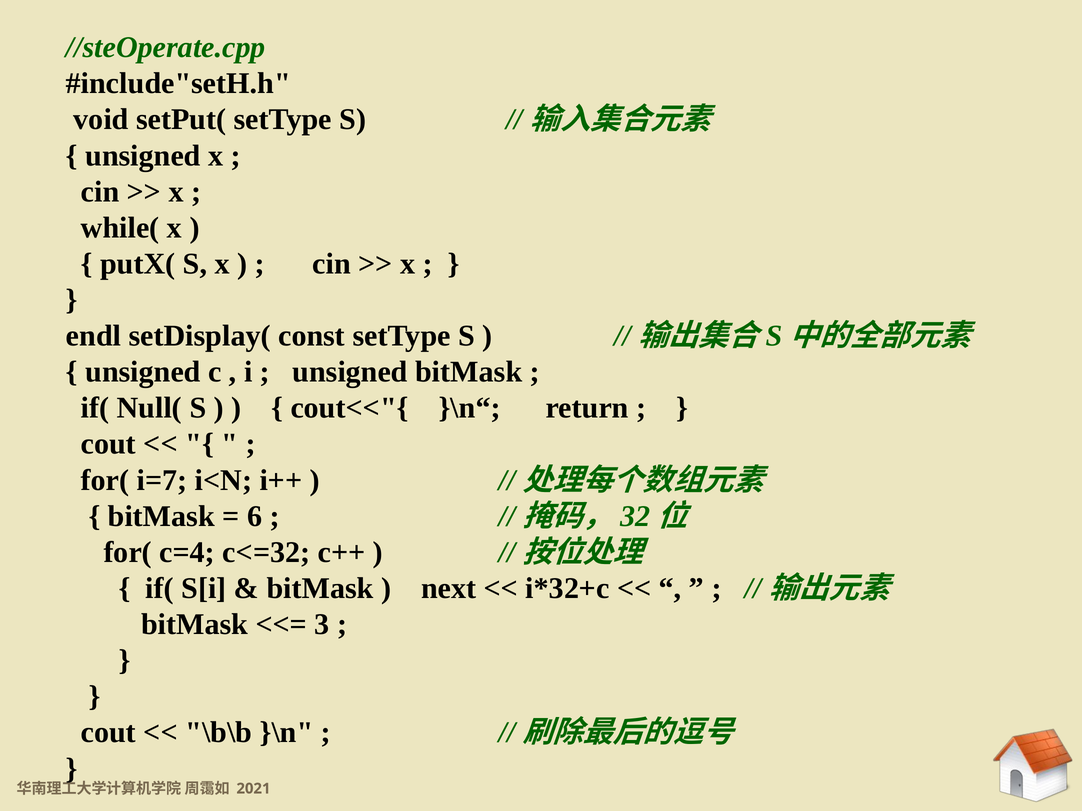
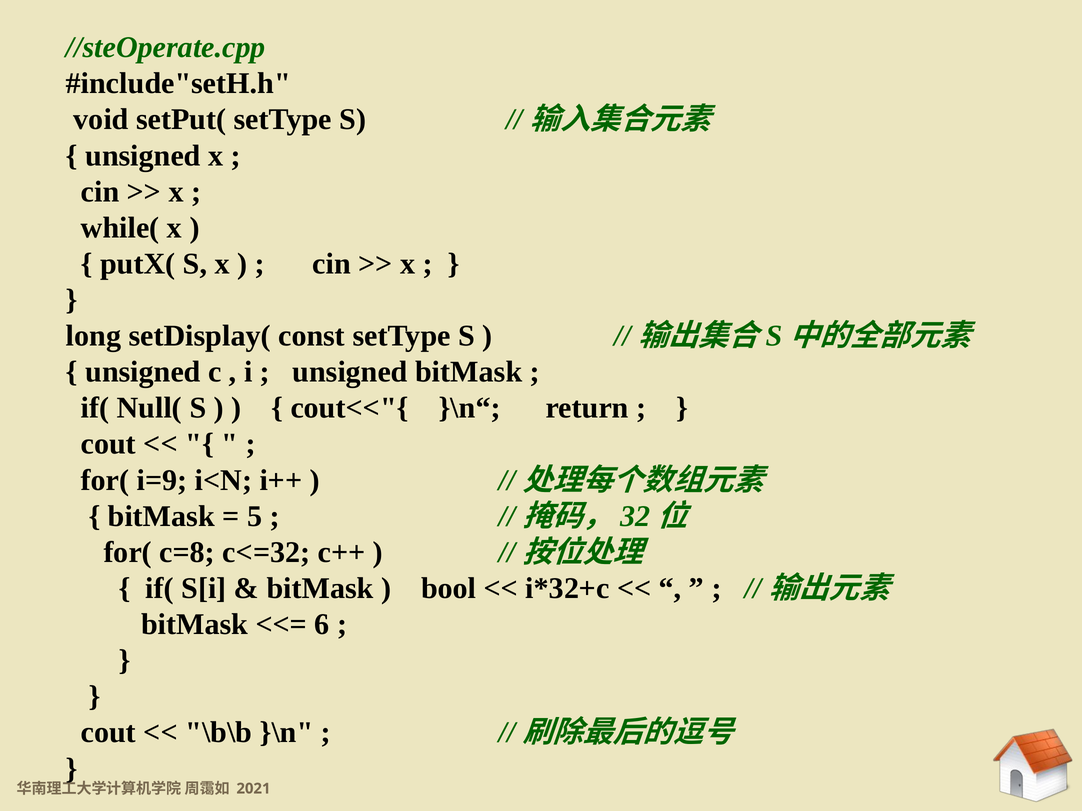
endl: endl -> long (94, 336)
i=7: i=7 -> i=9 (162, 480)
6: 6 -> 5 (255, 517)
c=4: c=4 -> c=8 (187, 553)
next: next -> bool (449, 589)
3: 3 -> 6 (322, 625)
